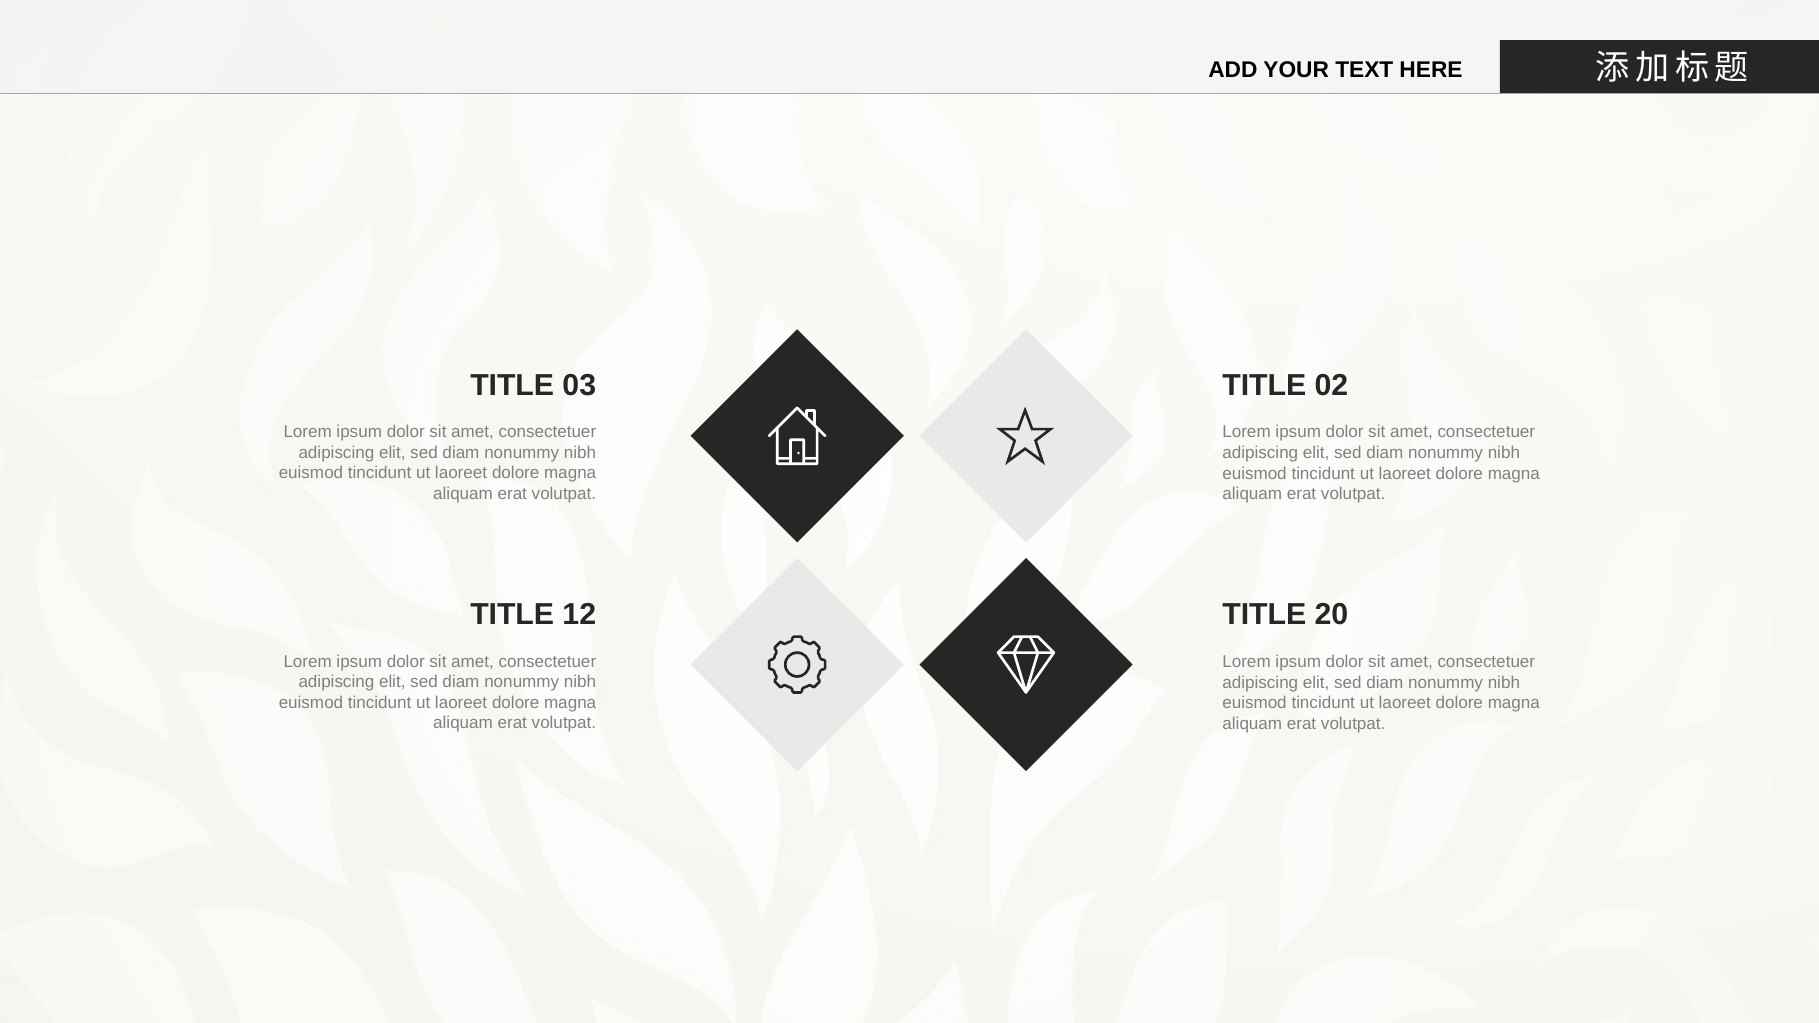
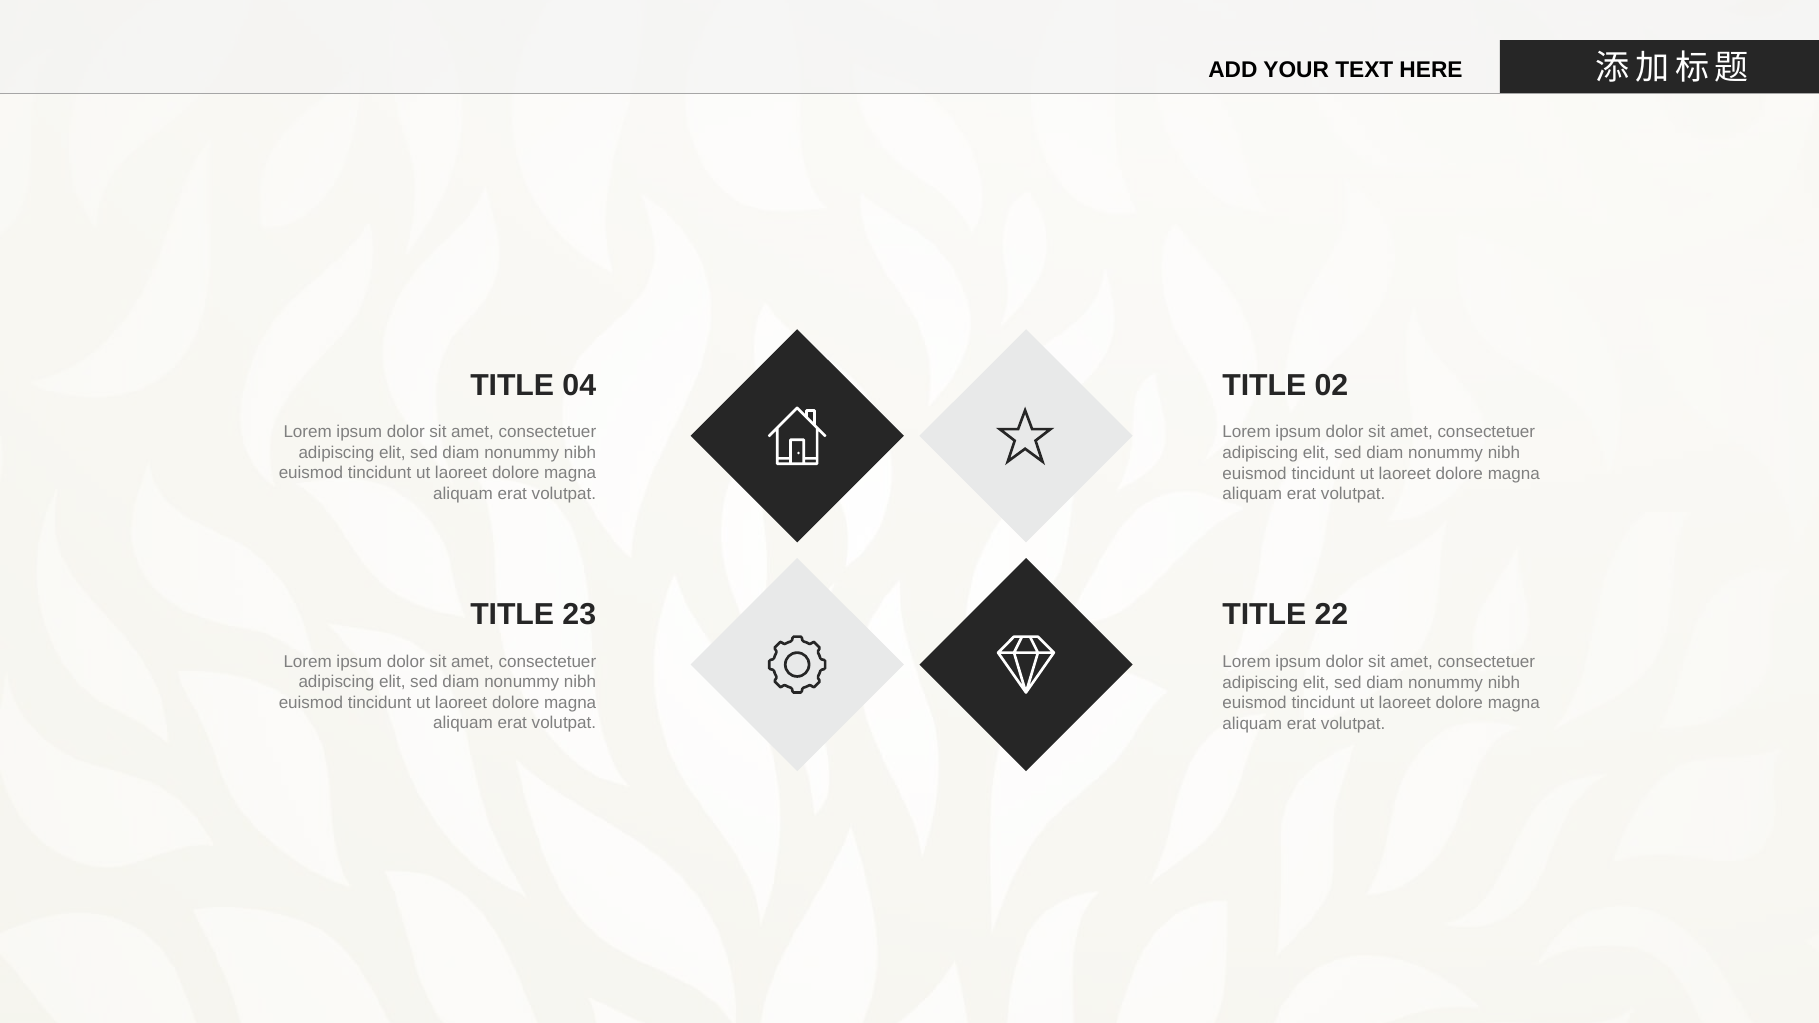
03: 03 -> 04 (579, 385)
12: 12 -> 23 (579, 615)
20: 20 -> 22 (1331, 615)
